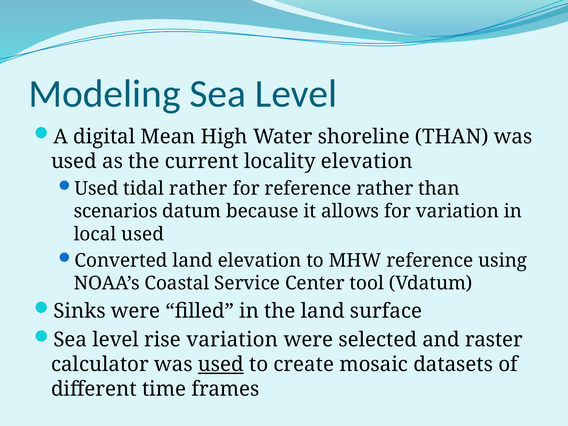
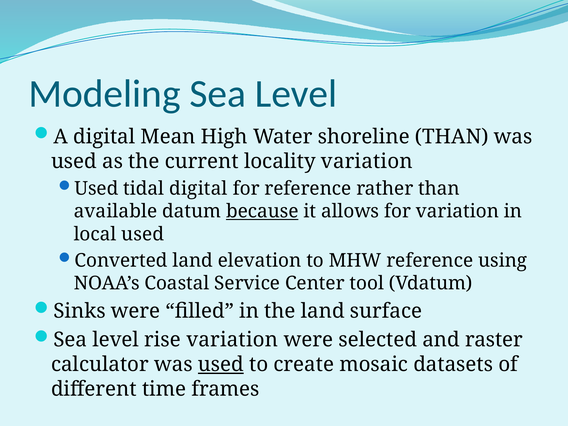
locality elevation: elevation -> variation (367, 161)
tidal rather: rather -> digital (198, 189)
scenarios: scenarios -> available (115, 211)
because underline: none -> present (262, 211)
